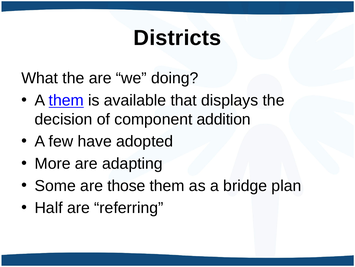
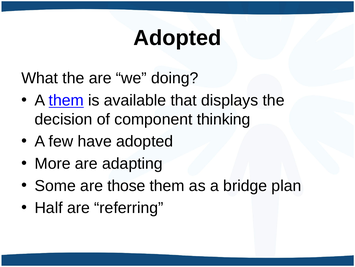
Districts: Districts -> Adopted (177, 38)
addition: addition -> thinking (224, 119)
